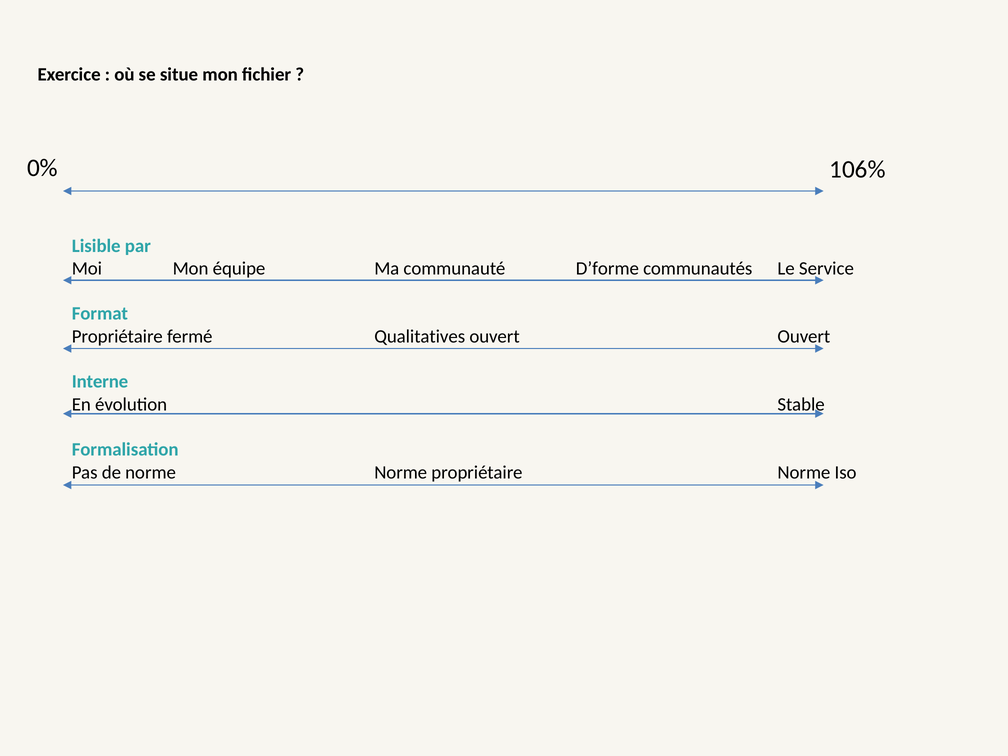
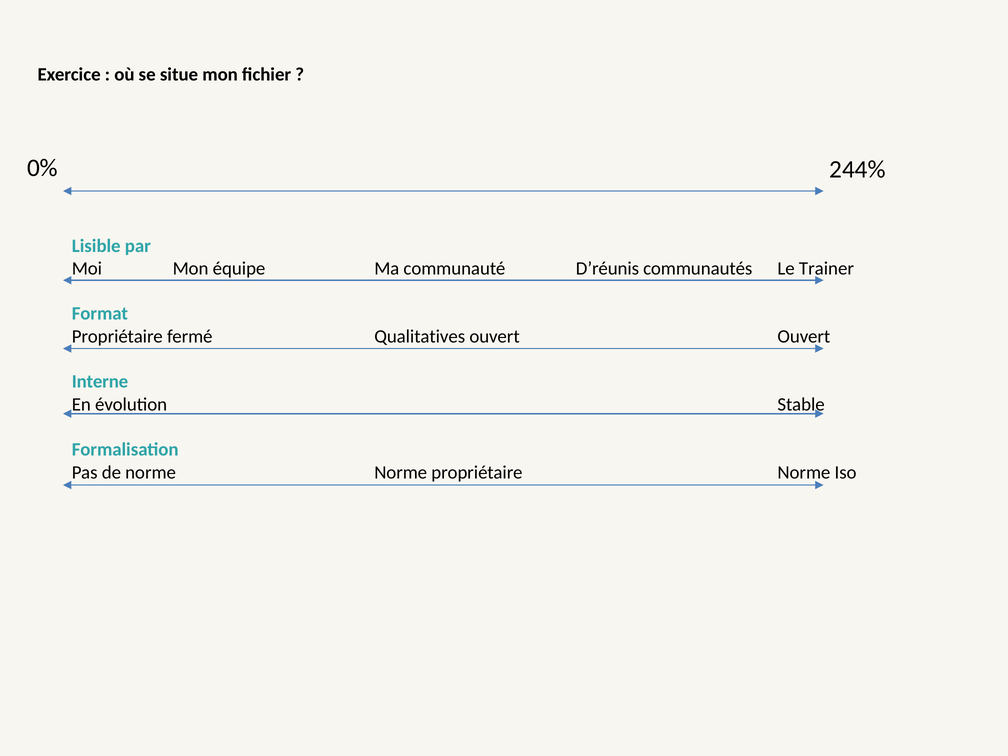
106%: 106% -> 244% (857, 170)
D’forme: D’forme -> D’réunis (607, 268)
Service: Service -> Trainer (826, 268)
